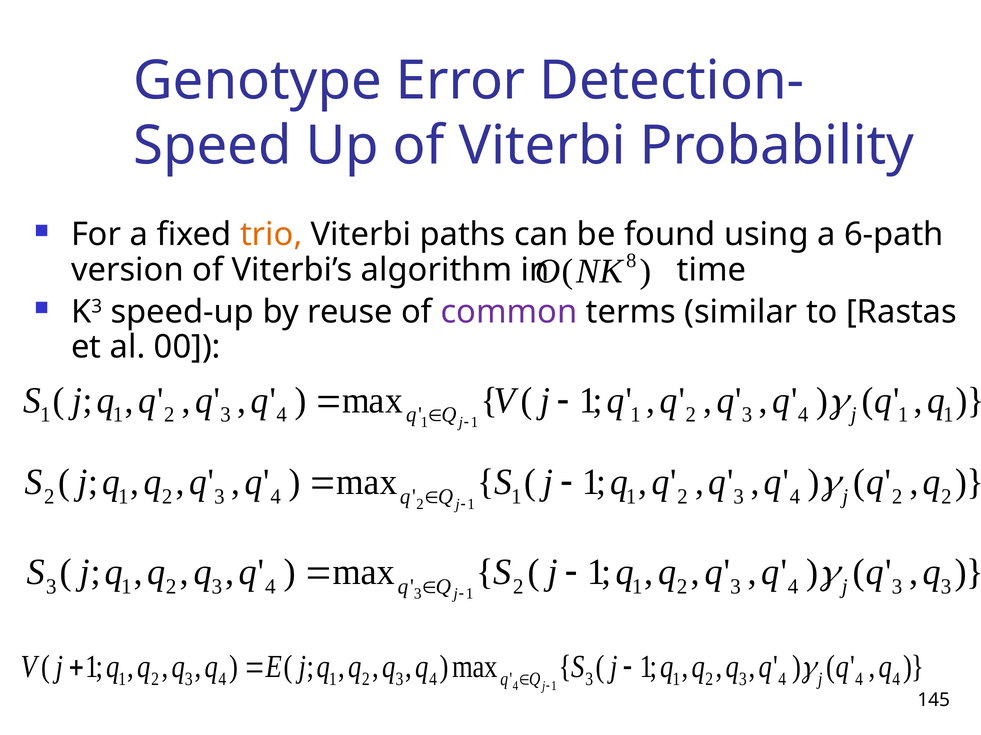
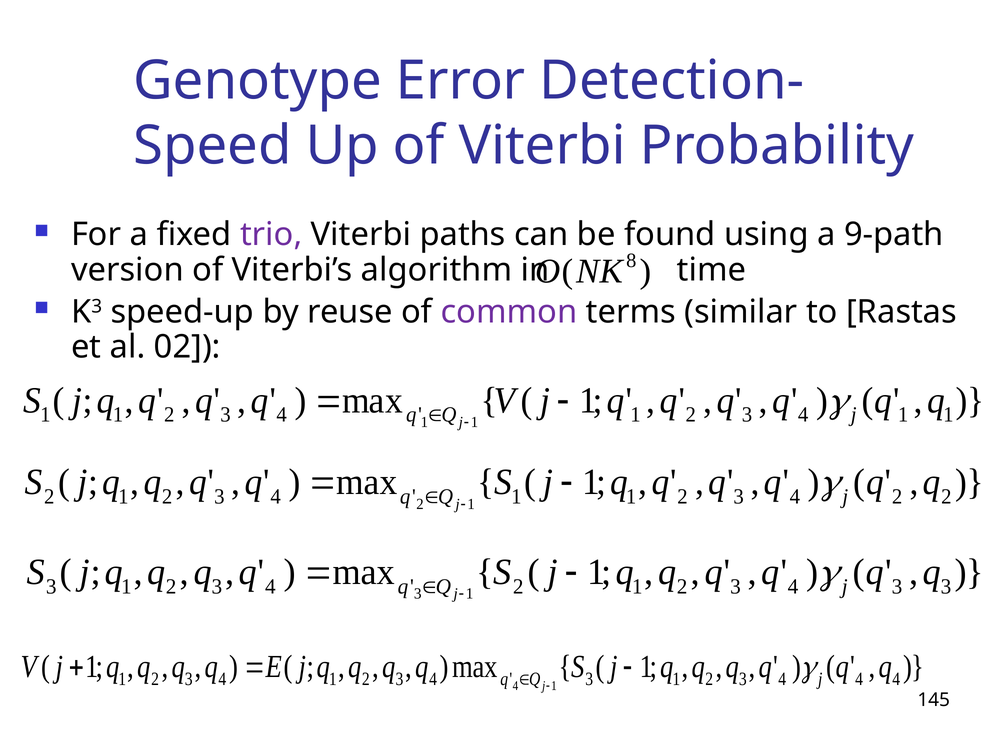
trio colour: orange -> purple (271, 235)
6-path: 6-path -> 9-path (894, 235)
00: 00 -> 02 (187, 347)
